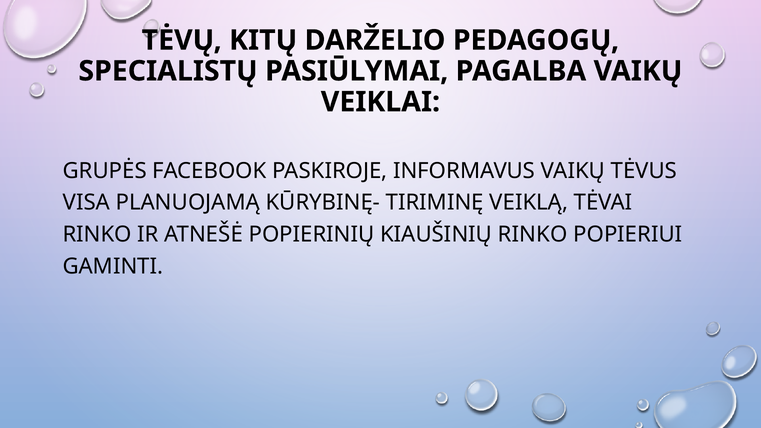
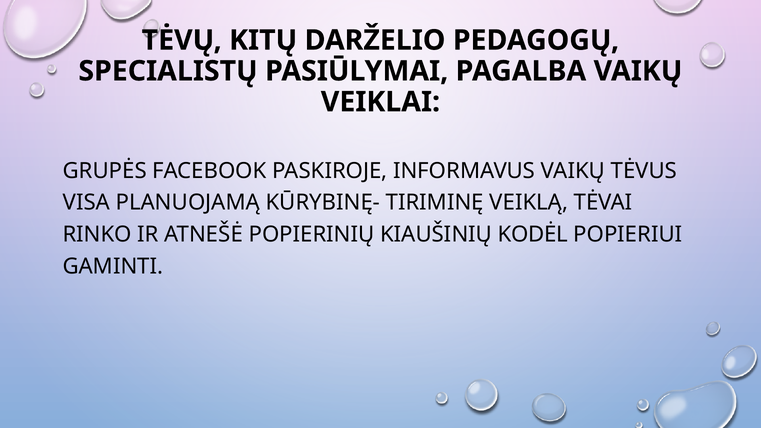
KIAUŠINIŲ RINKO: RINKO -> KODĖL (533, 234)
